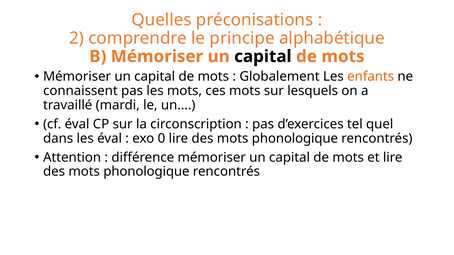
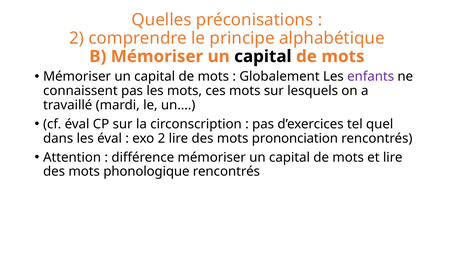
enfants colour: orange -> purple (371, 77)
exo 0: 0 -> 2 (161, 139)
phonologique: phonologique -> prononciation (295, 139)
